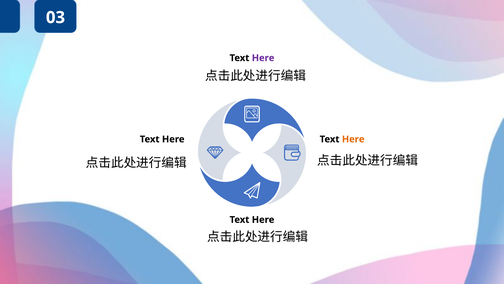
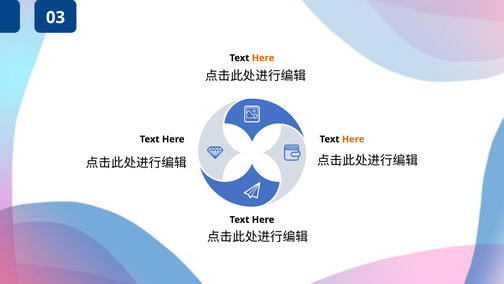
Here colour: purple -> orange (263, 58)
